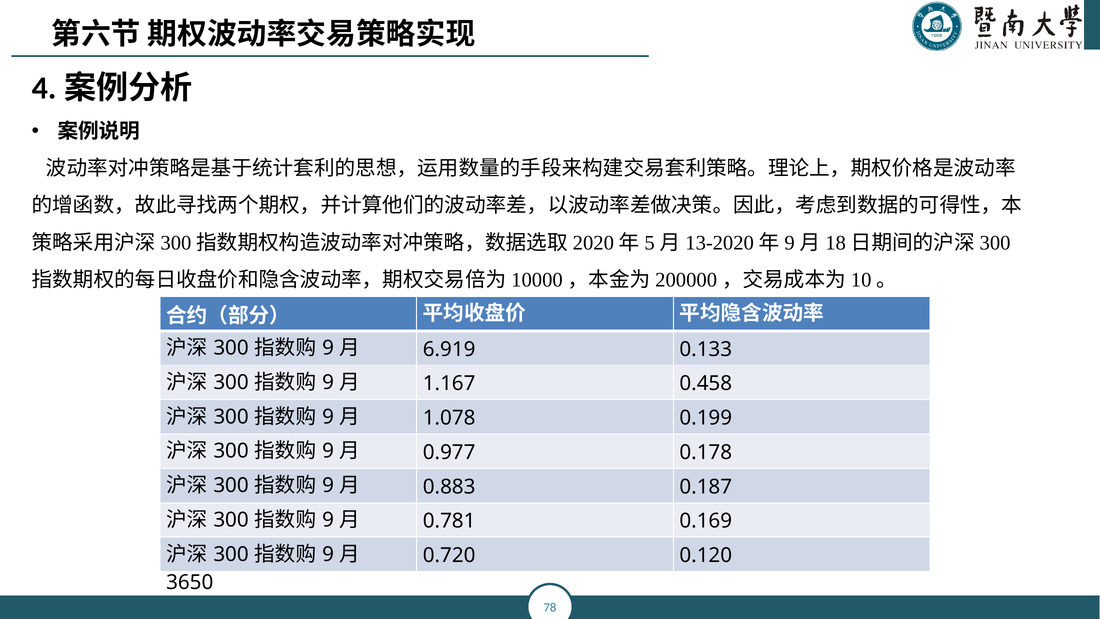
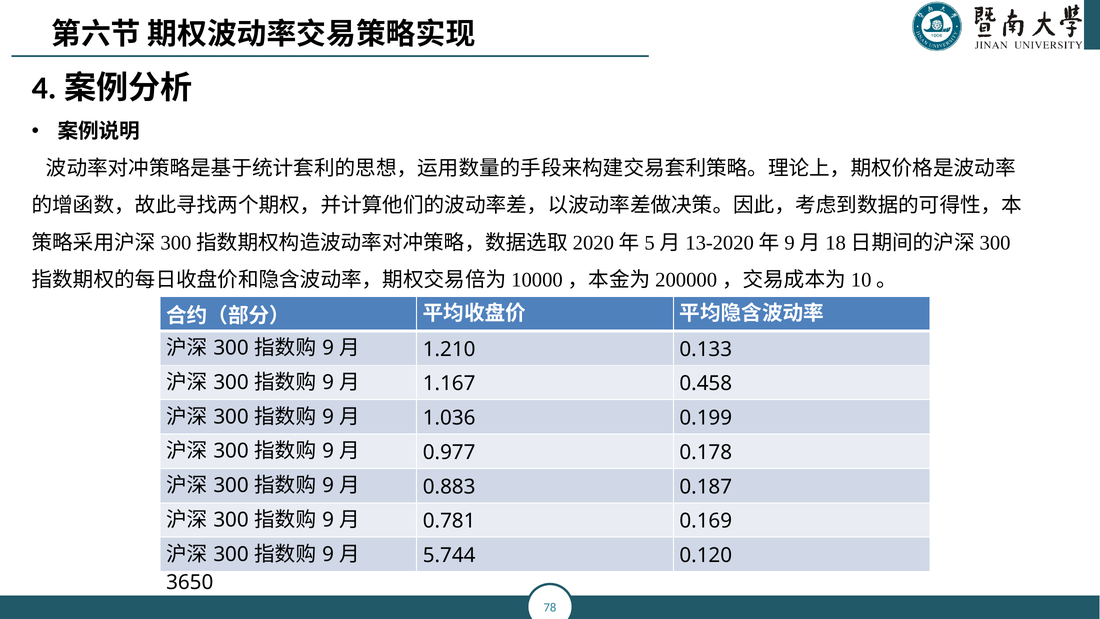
6.919: 6.919 -> 1.210 (449, 349)
1.078: 1.078 -> 1.036 (449, 418)
0.720: 0.720 -> 5.744 (449, 555)
